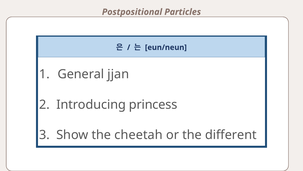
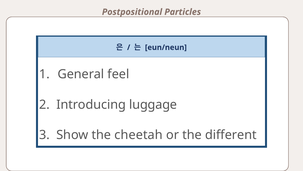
jjan: jjan -> feel (118, 74)
princess: princess -> luggage (153, 104)
